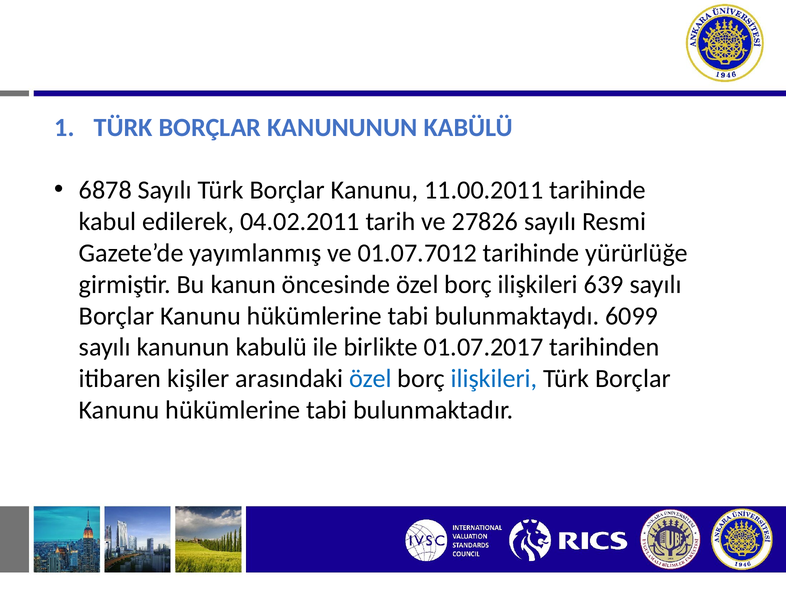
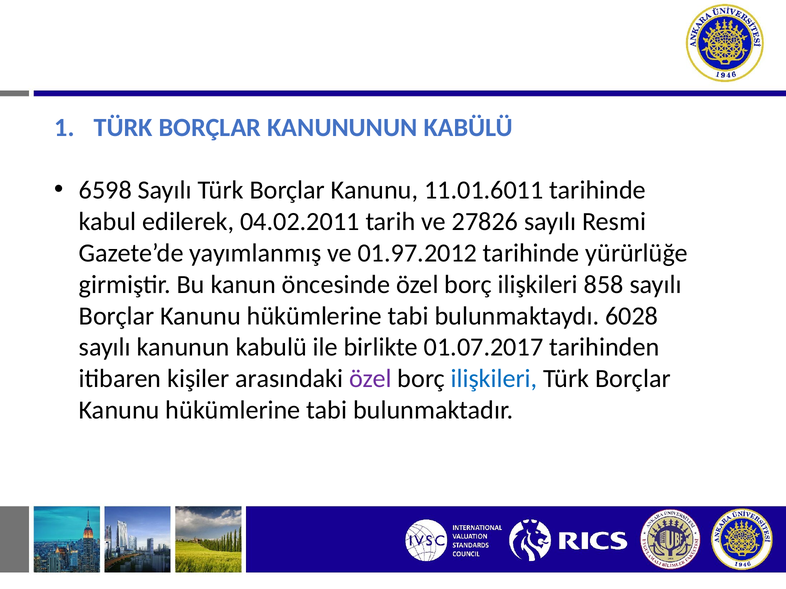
6878: 6878 -> 6598 (105, 190)
11.00.2011: 11.00.2011 -> 11.01.6011 (484, 190)
01.07.7012: 01.07.7012 -> 01.97.2012 (417, 253)
639: 639 -> 858 (604, 285)
6099: 6099 -> 6028 (632, 316)
özel colour: blue -> purple (370, 379)
